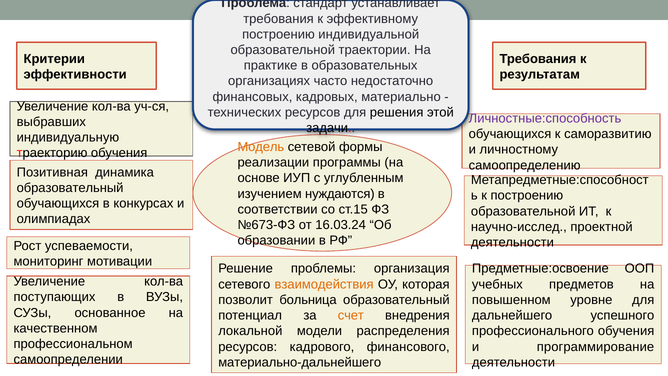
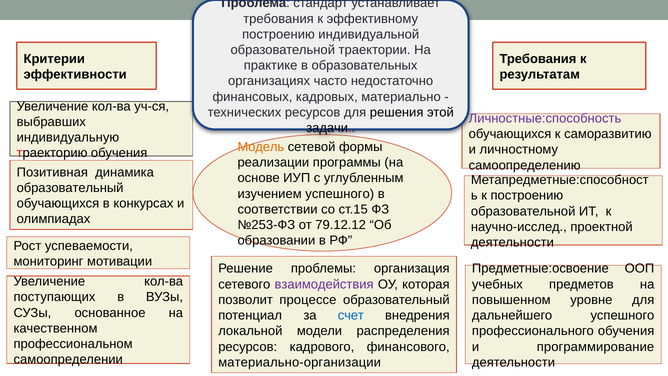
изучением нуждаются: нуждаются -> успешного (340, 194)
№673-ФЗ: №673-ФЗ -> №253-ФЗ (266, 225)
16.03.24: 16.03.24 -> 79.12.12 (341, 225)
взаимодействия colour: orange -> purple (324, 284)
больница: больница -> процессе (308, 300)
счет colour: orange -> blue (351, 315)
материально-дальнейшего: материально-дальнейшего -> материально-организации (300, 362)
